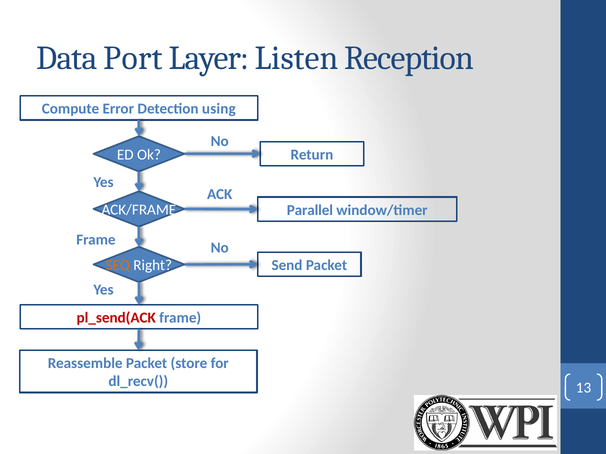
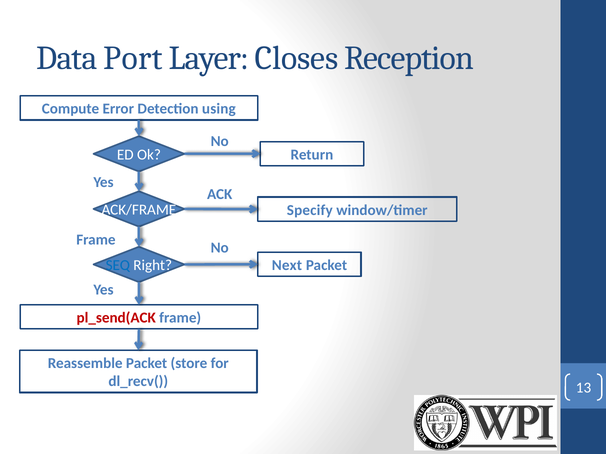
Listen: Listen -> Closes (297, 58)
Parallel: Parallel -> Specify (310, 210)
SEQ colour: orange -> blue (118, 266)
Send: Send -> Next (287, 266)
